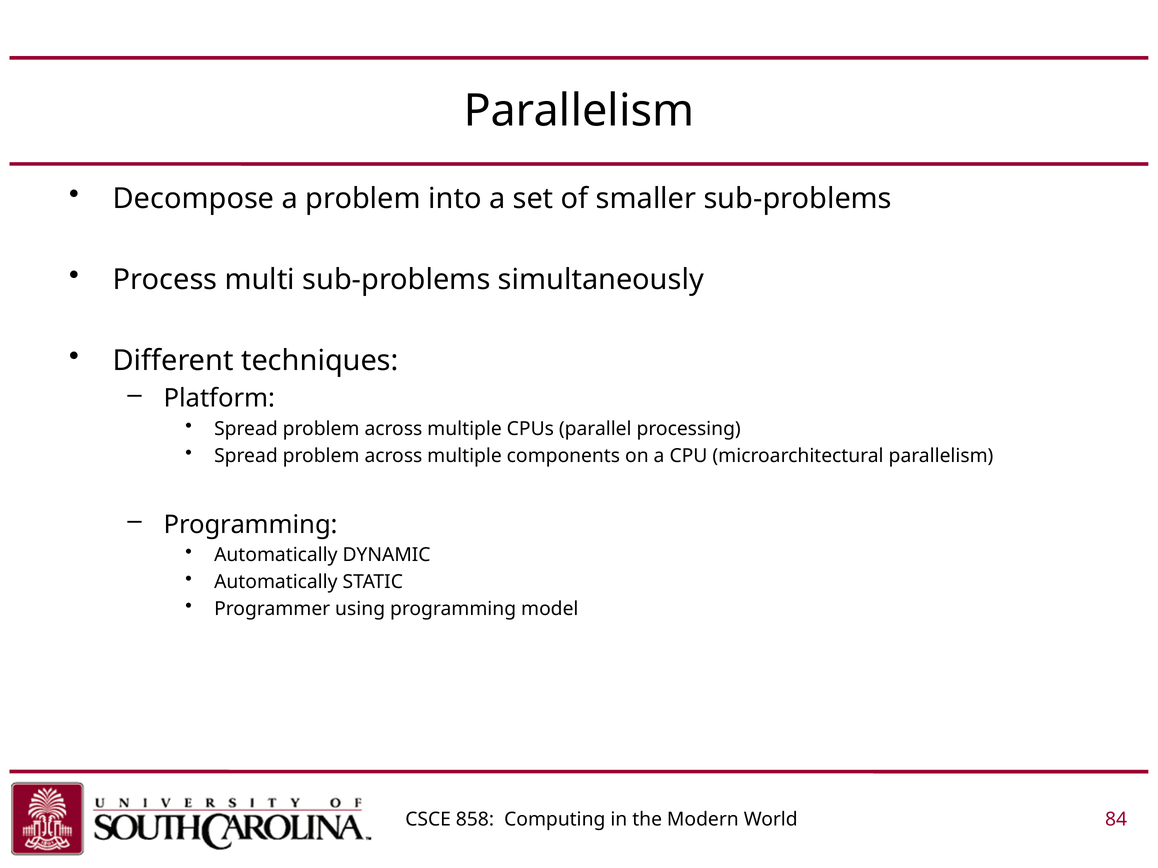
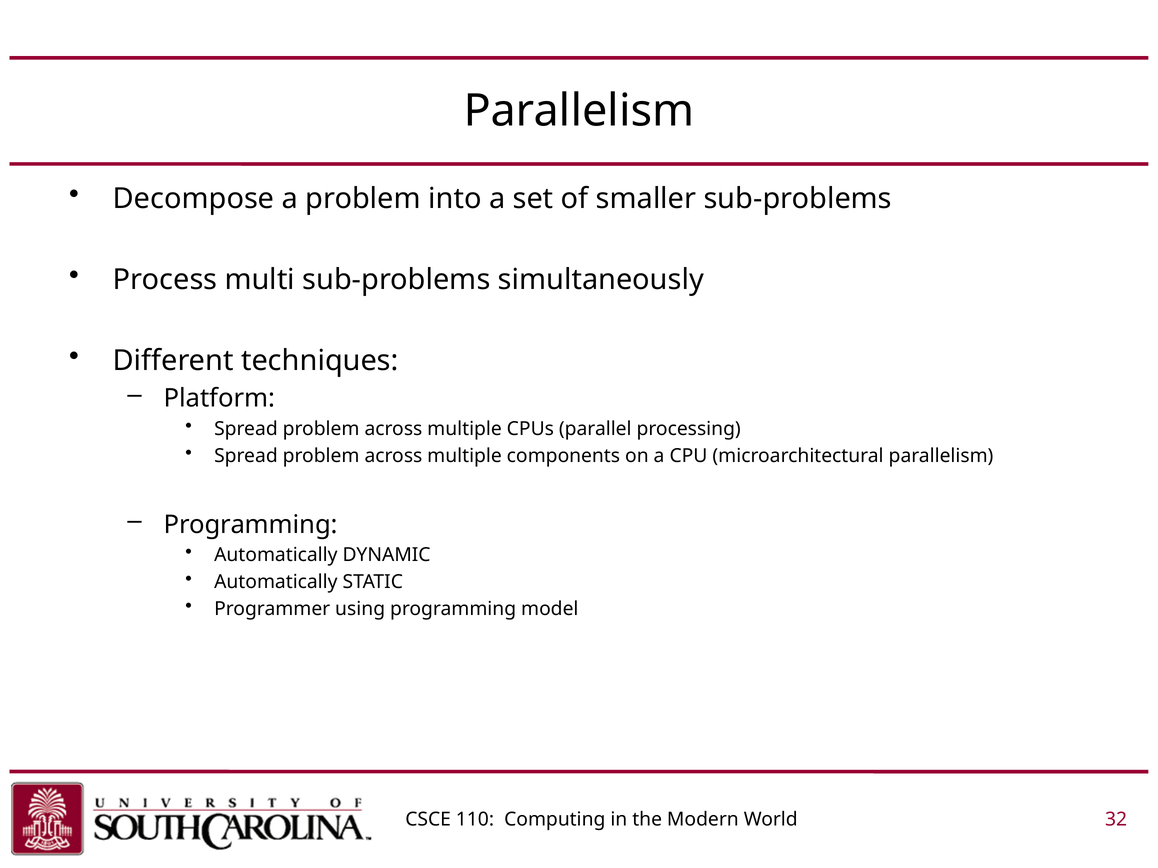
858: 858 -> 110 (475, 820)
84: 84 -> 32 (1116, 820)
